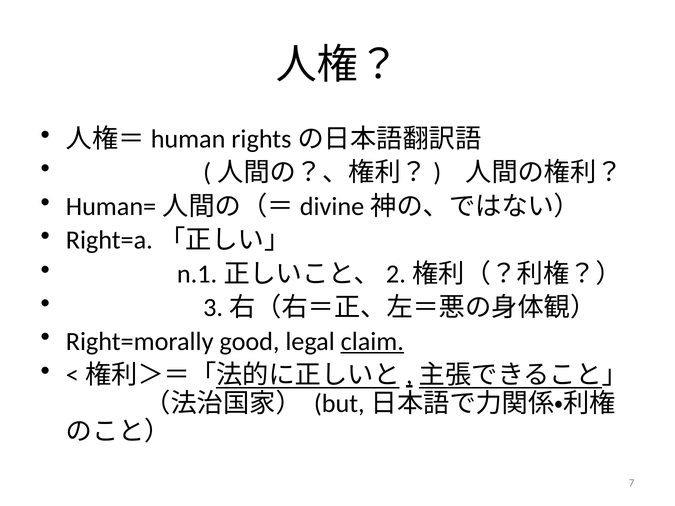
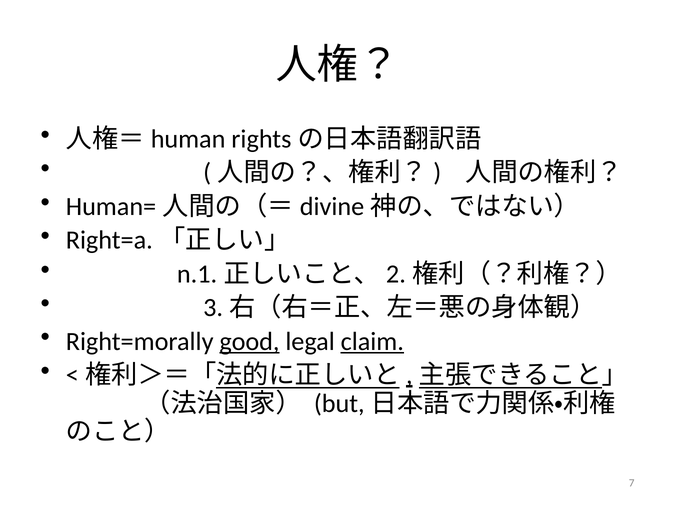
good underline: none -> present (249, 342)
